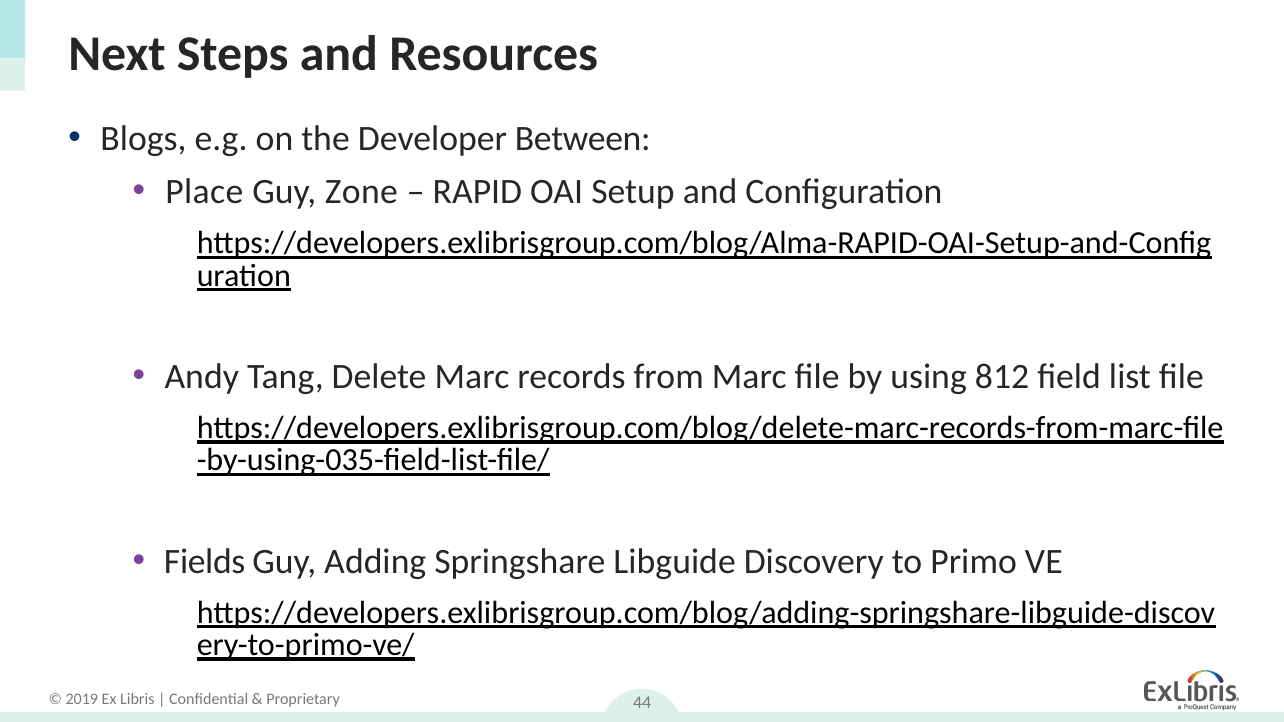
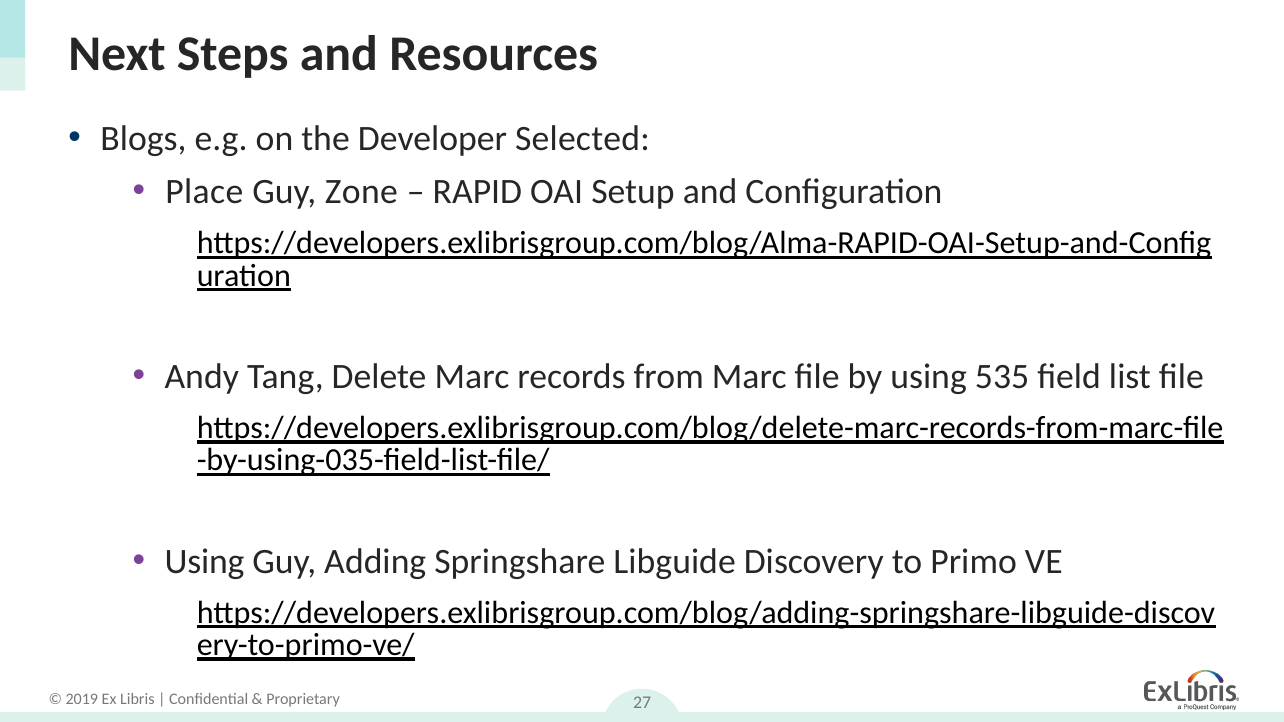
Between: Between -> Selected (582, 139)
812: 812 -> 535 (1002, 377)
Fields: Fields -> Using (205, 562)
44: 44 -> 27 (642, 702)
